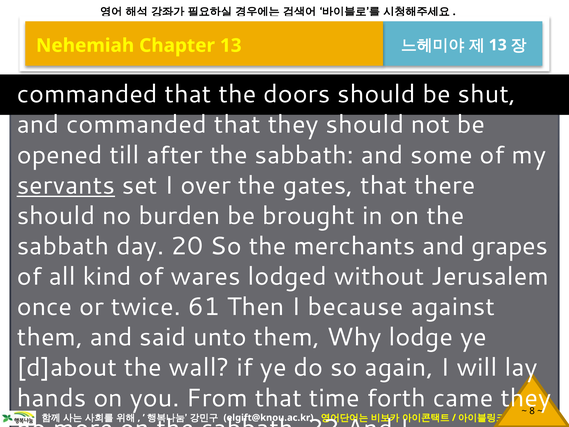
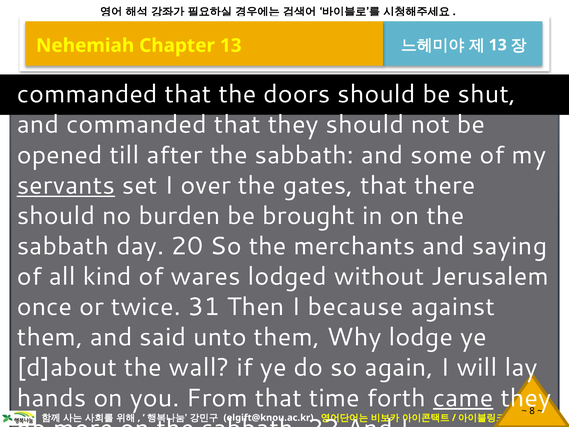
grapes: grapes -> saying (509, 246)
61: 61 -> 31 (204, 307)
came underline: none -> present (463, 398)
